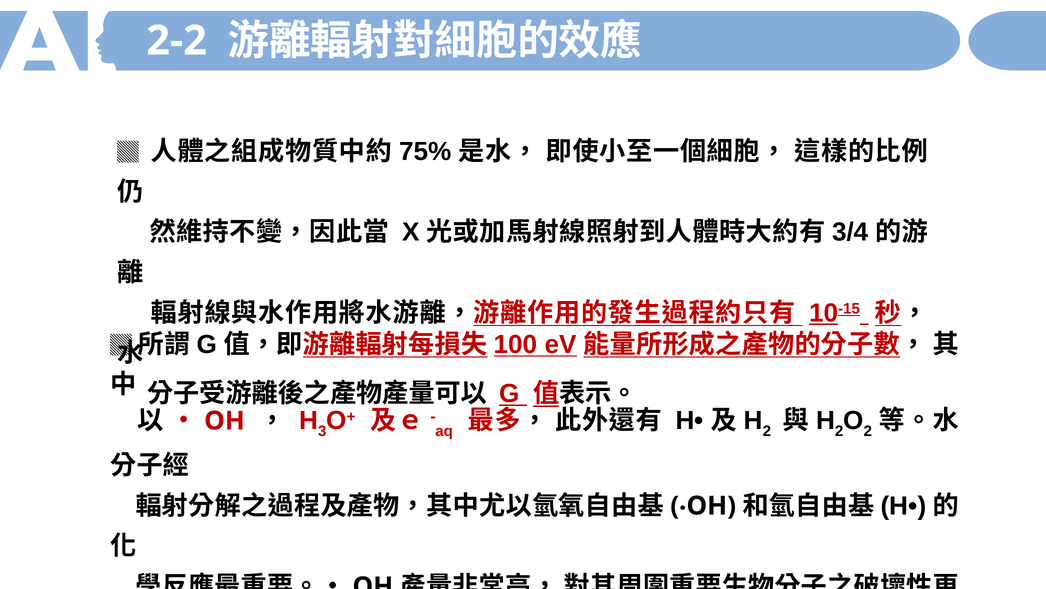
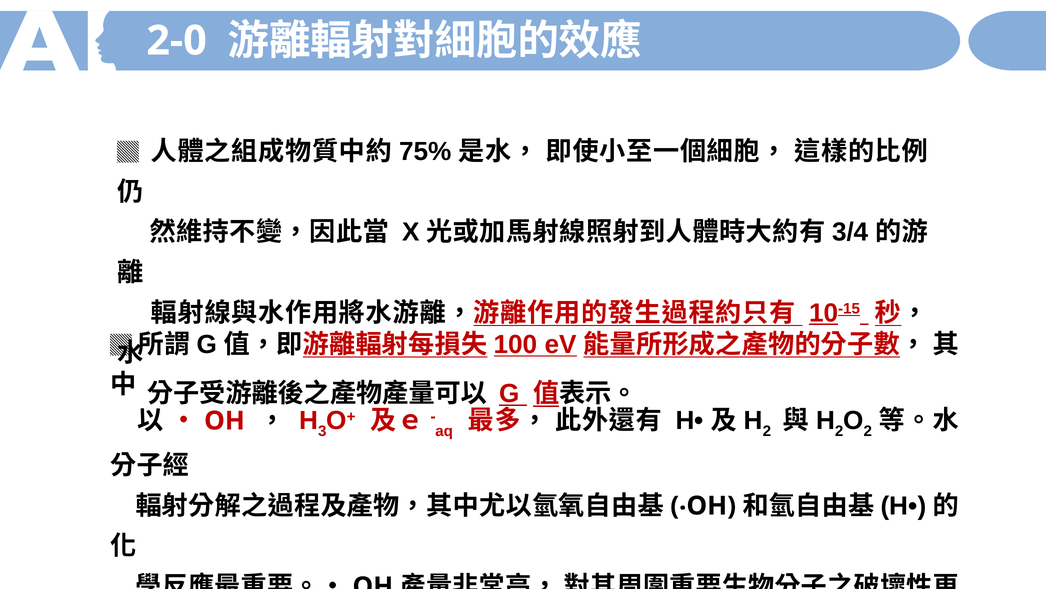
2-2: 2-2 -> 2-0 (177, 41)
